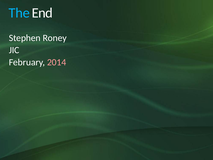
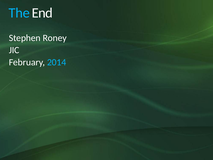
2014 colour: pink -> light blue (57, 62)
